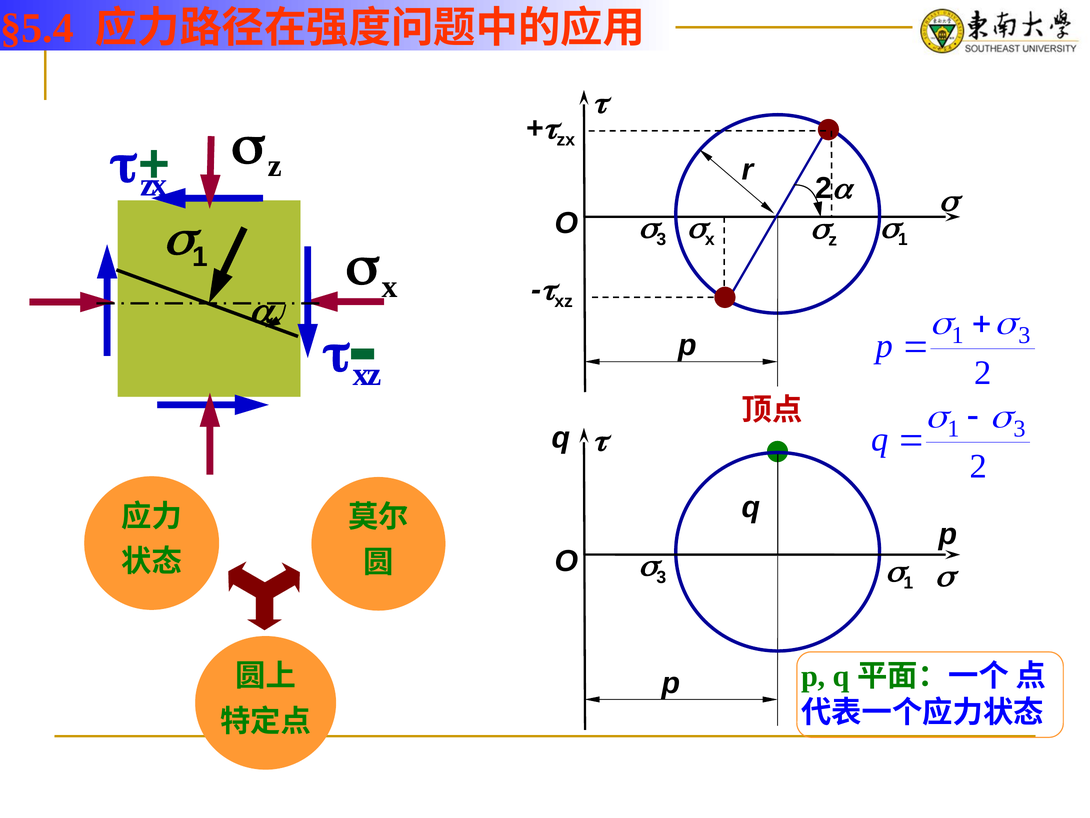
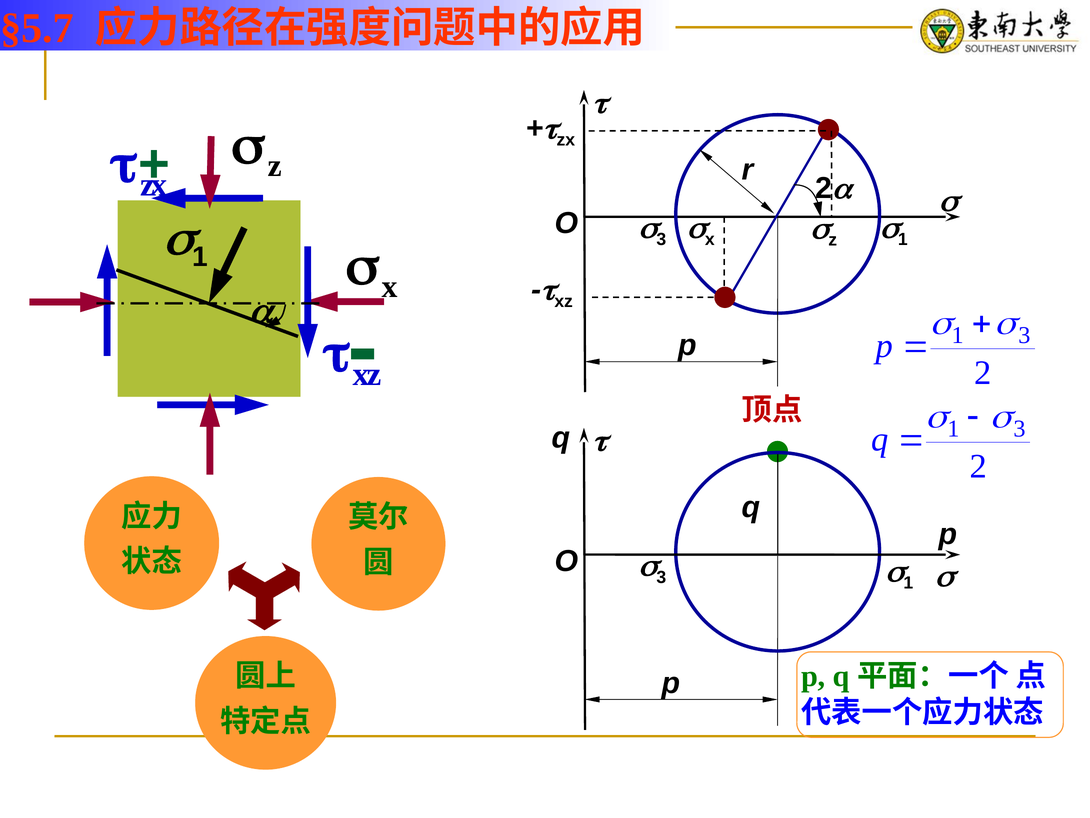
§5.4: §5.4 -> §5.7 (37, 28)
